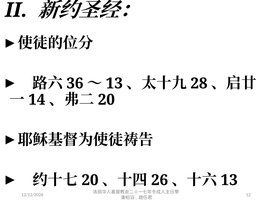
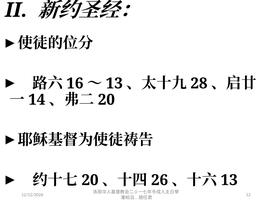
36: 36 -> 16 (75, 83)
